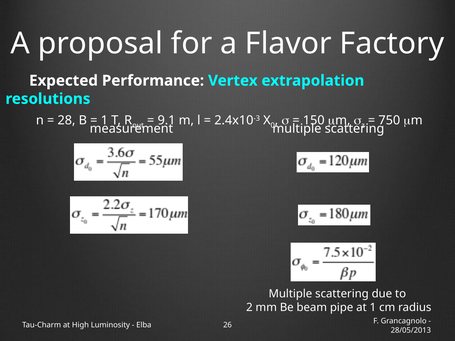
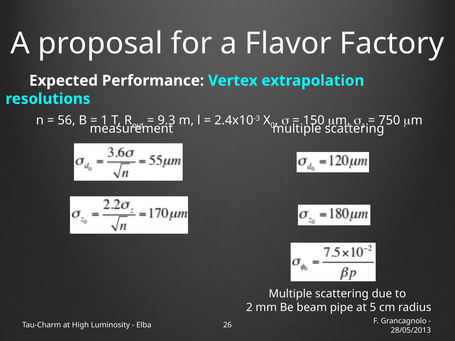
28: 28 -> 56 (66, 120)
9.1: 9.1 -> 9.3 (167, 120)
at 1: 1 -> 5 (373, 308)
